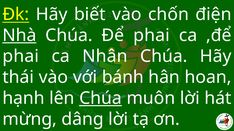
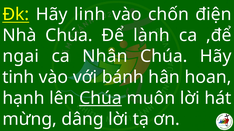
biết: biết -> linh (90, 14)
Nhà underline: present -> none (19, 35)
Để phai: phai -> lành (151, 35)
phai: phai -> ngai (21, 57)
thái: thái -> tinh (18, 78)
